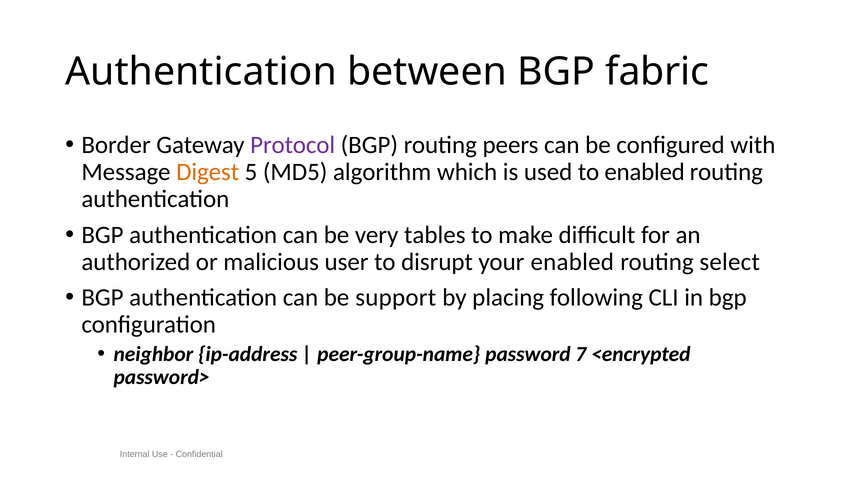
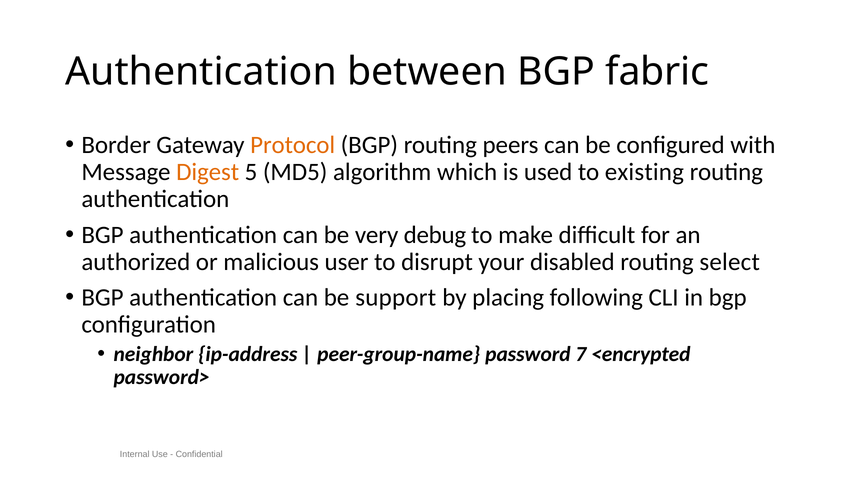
Protocol colour: purple -> orange (293, 145)
to enabled: enabled -> existing (644, 172)
tables: tables -> debug (435, 235)
your enabled: enabled -> disabled (572, 262)
